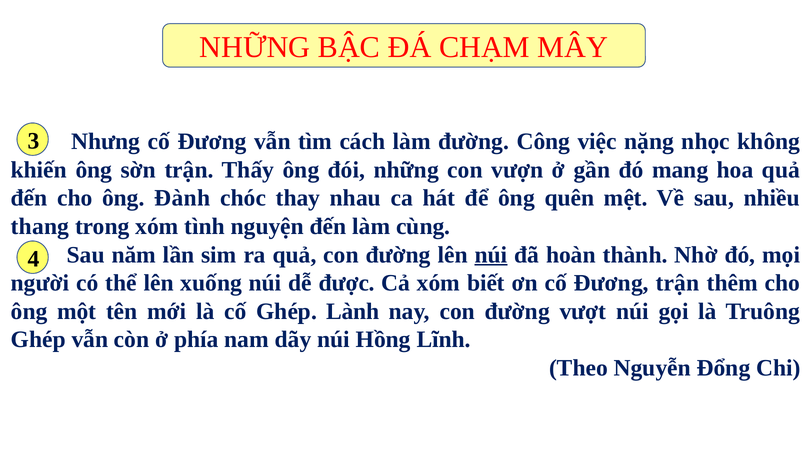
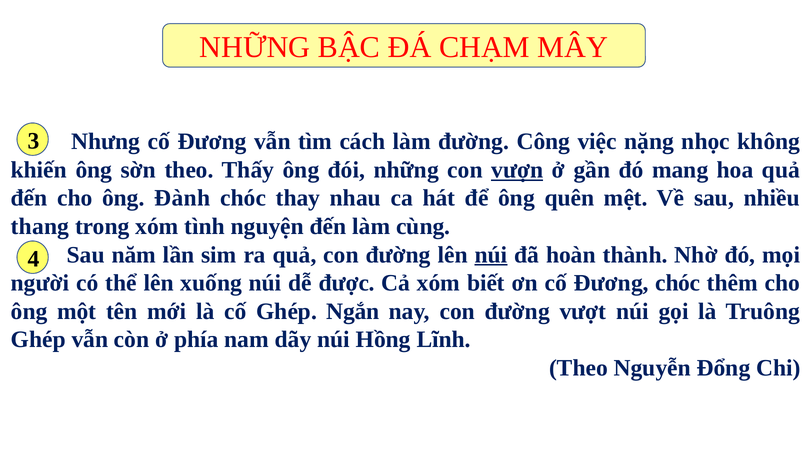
sờn trận: trận -> theo (189, 170)
vượn underline: none -> present (517, 170)
Đương trận: trận -> chóc (678, 283)
Lành: Lành -> Ngắn (353, 312)
